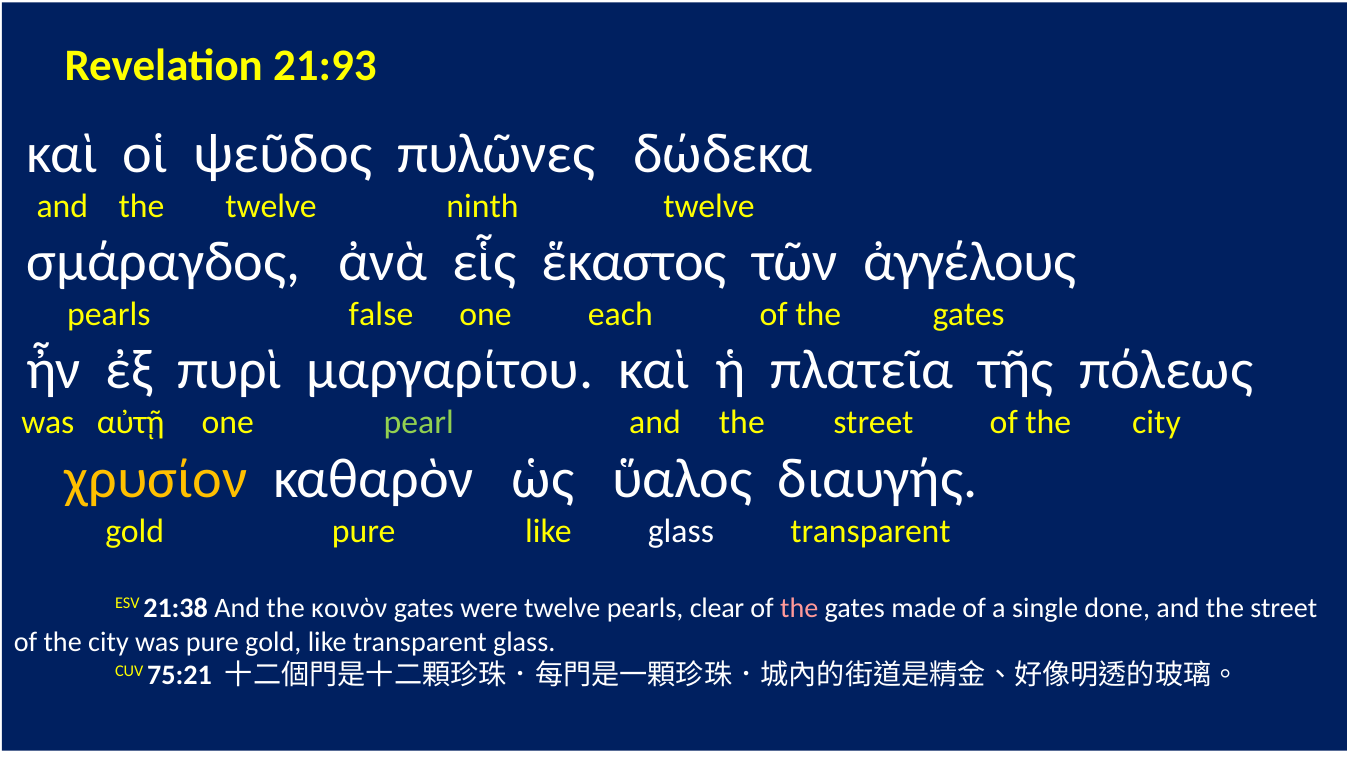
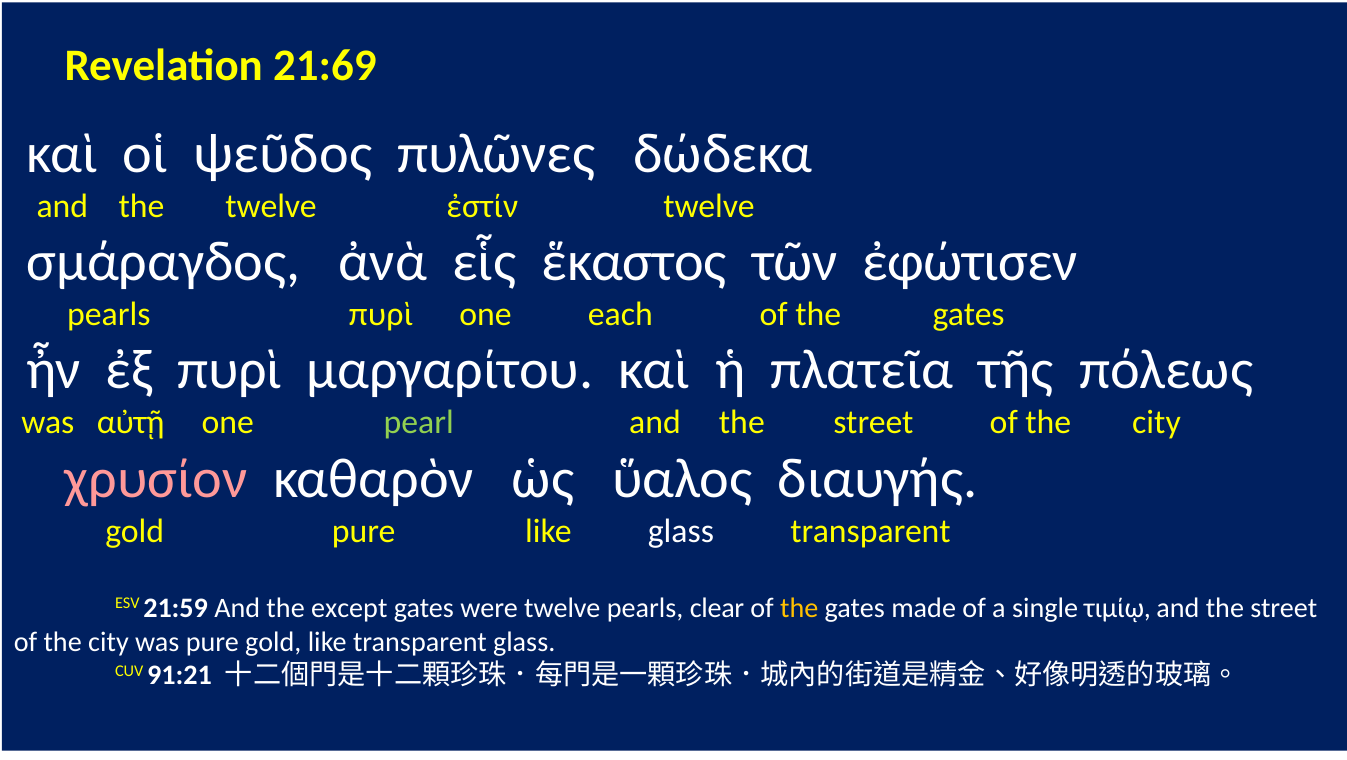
21:93: 21:93 -> 21:69 (325, 66)
ninth: ninth -> ἐστίν (482, 207)
ἀγγέλους: ἀγγέλους -> ἐφώτισεν (970, 262)
pearls false: false -> πυρὶ (381, 315)
χρυσίον colour: yellow -> pink (156, 478)
21:38: 21:38 -> 21:59 (176, 608)
κοινὸν: κοινὸν -> except (349, 608)
the colour: pink -> yellow (799, 608)
done: done -> τιμίῳ (1117, 608)
75:21: 75:21 -> 91:21 (179, 675)
